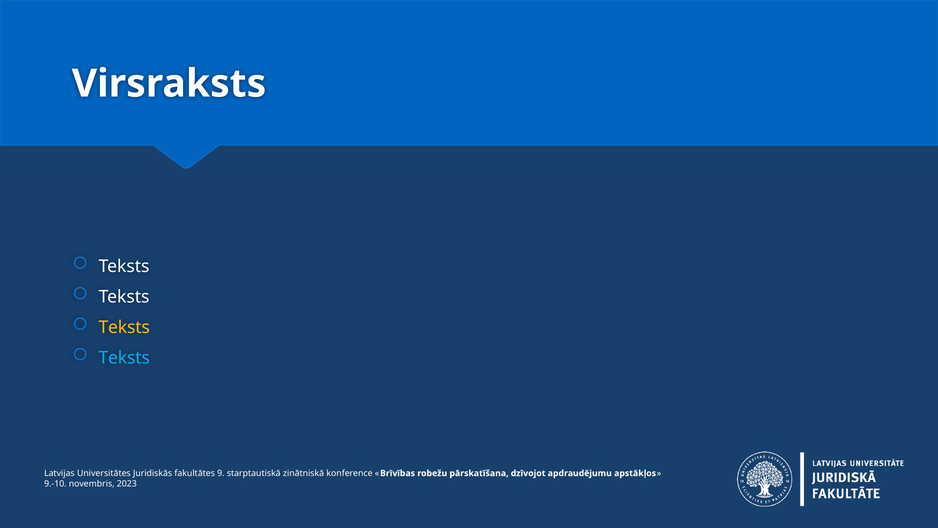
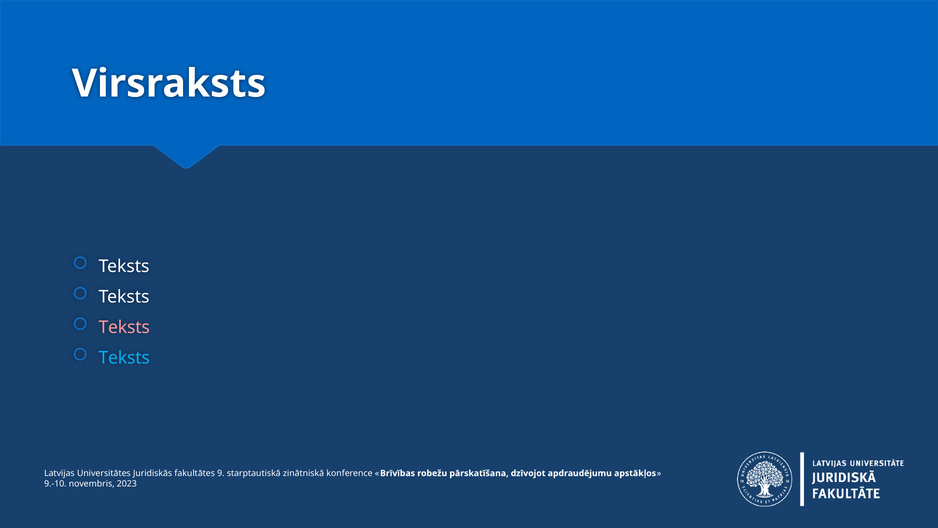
Teksts colour: yellow -> pink (124, 327)
